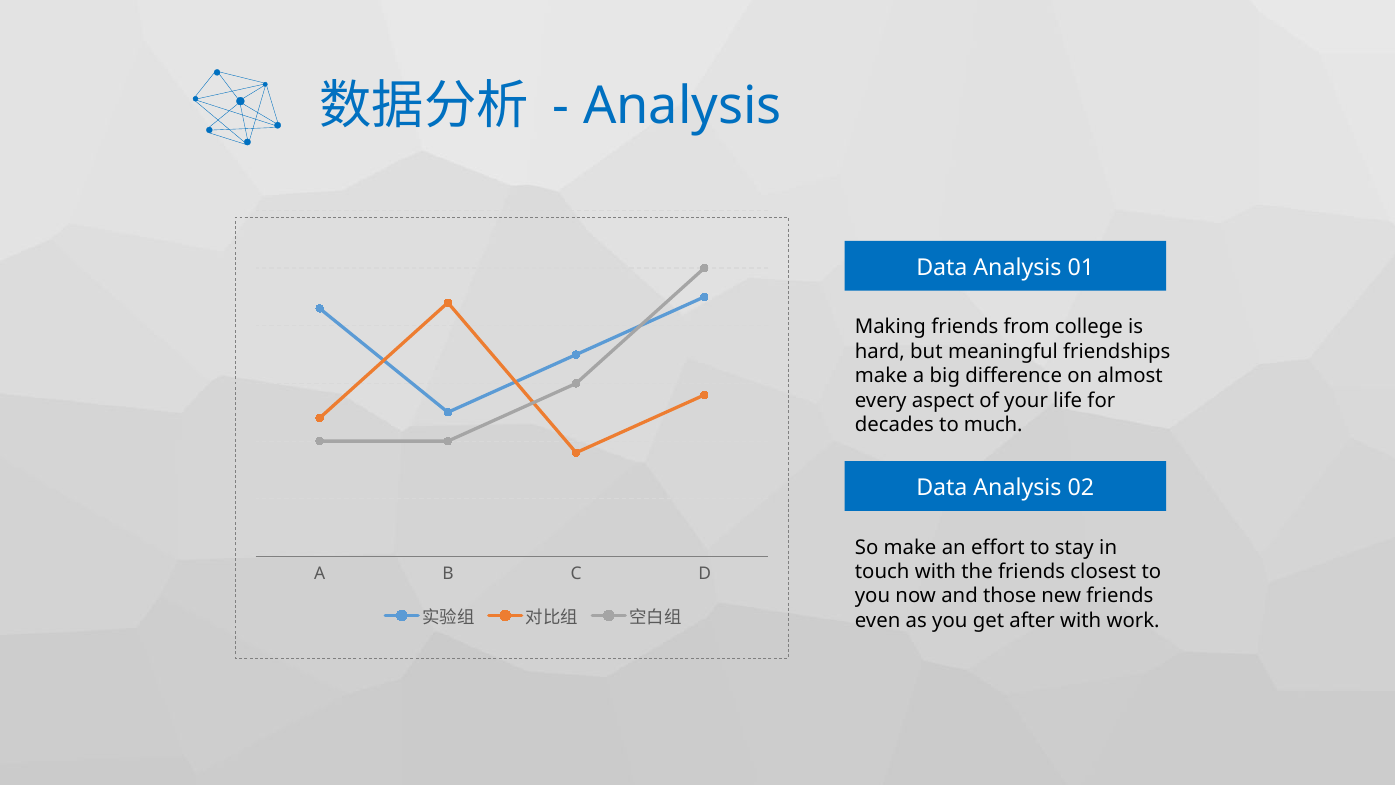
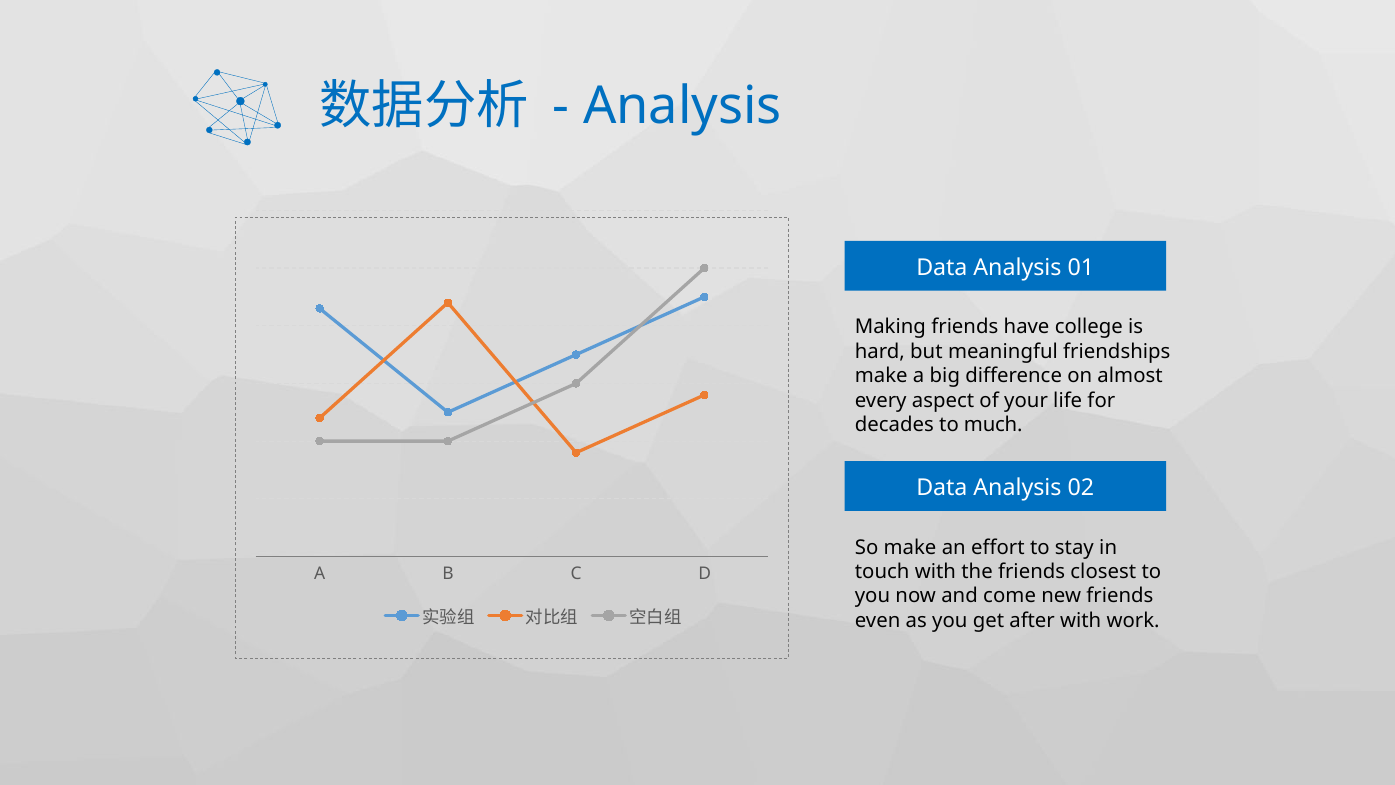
from: from -> have (1027, 327)
those: those -> come (1010, 596)
